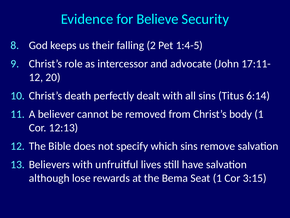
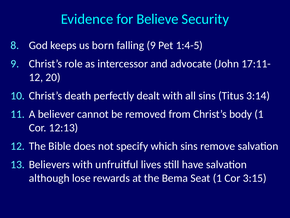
their: their -> born (103, 45)
falling 2: 2 -> 9 (151, 45)
6:14: 6:14 -> 3:14 (258, 96)
